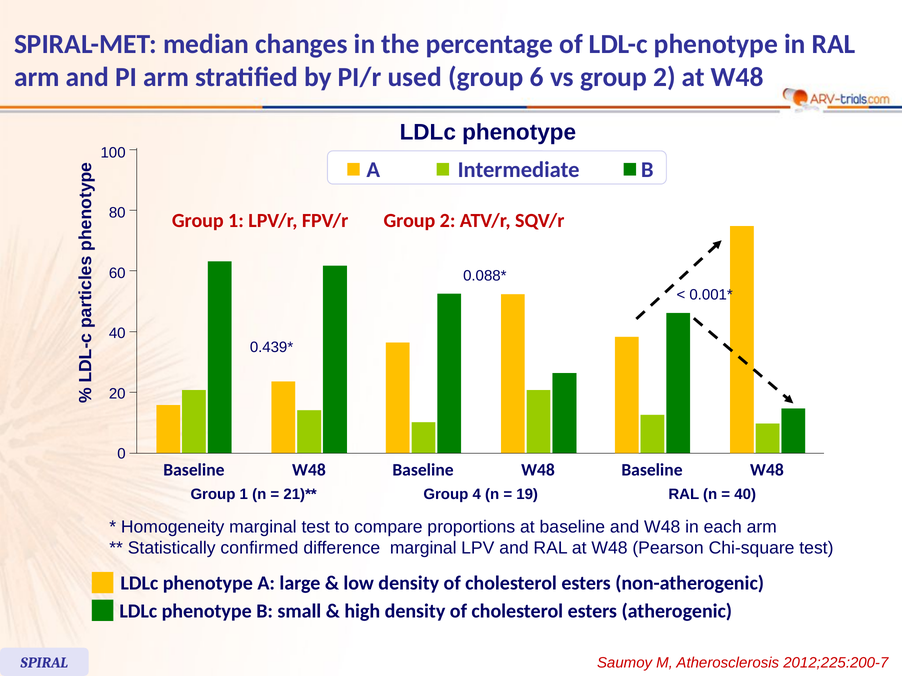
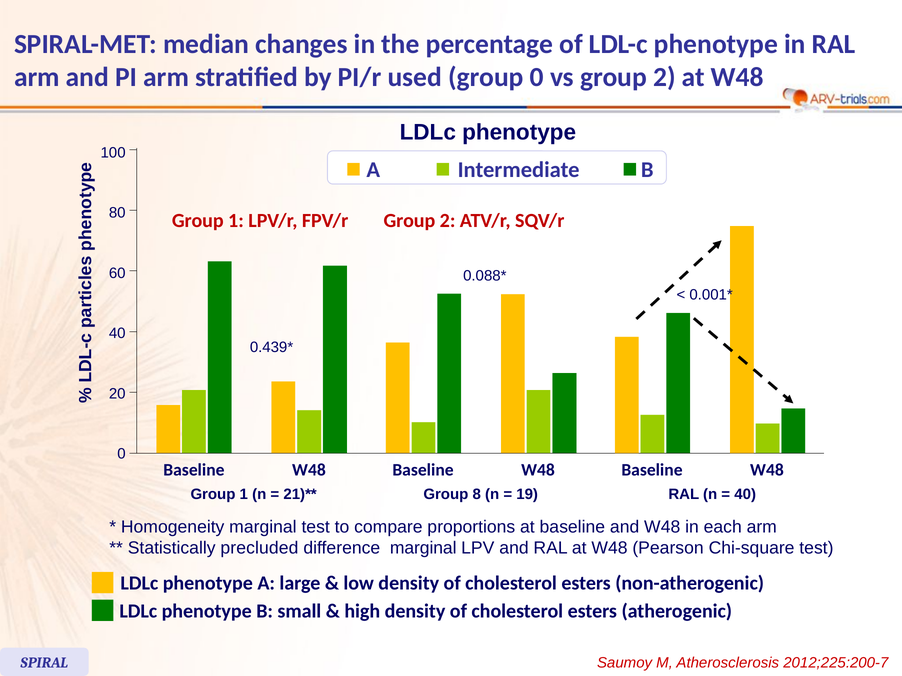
group 6: 6 -> 0 (537, 77)
4: 4 -> 8 (477, 495)
confirmed: confirmed -> precluded (259, 548)
